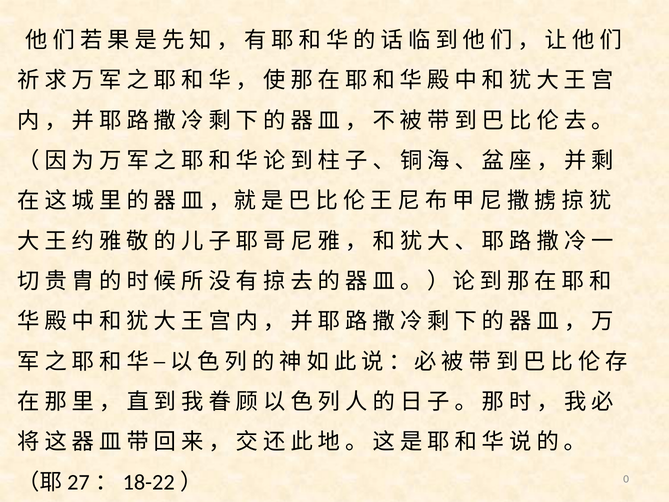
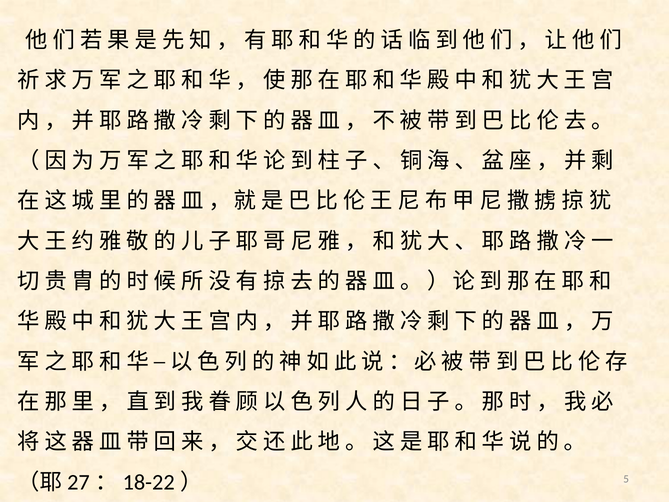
0: 0 -> 5 (626, 479)
